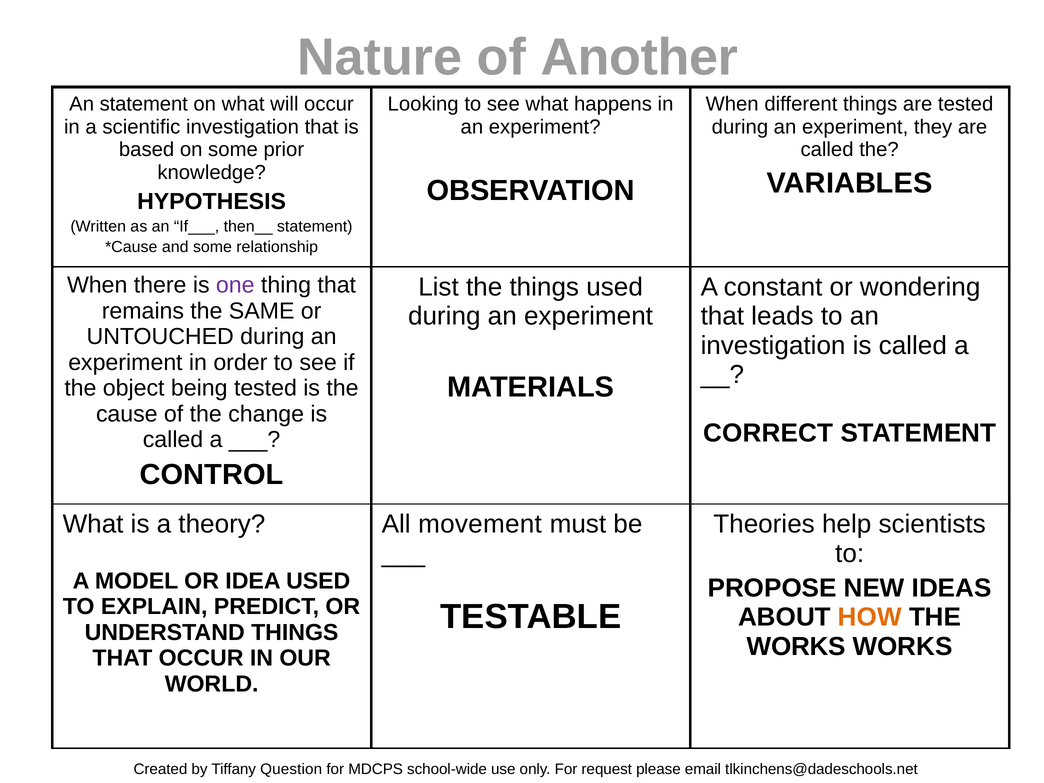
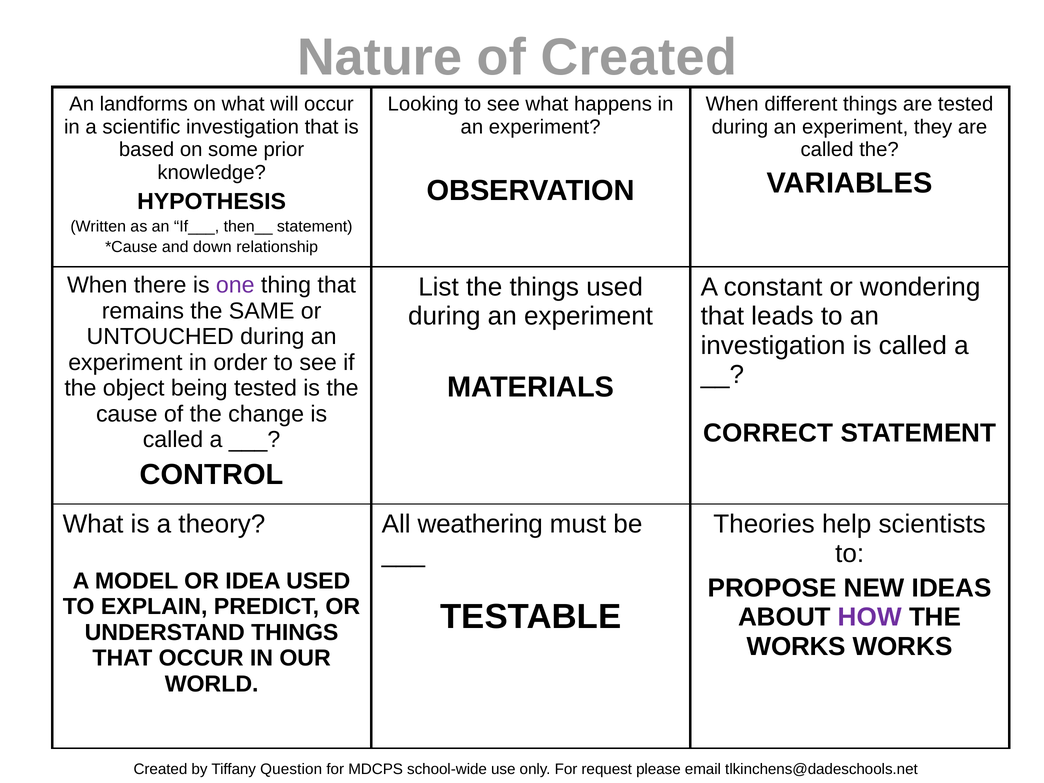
of Another: Another -> Created (639, 57)
An statement: statement -> landforms (144, 104)
and some: some -> down (212, 247)
movement: movement -> weathering (480, 524)
HOW colour: orange -> purple (870, 617)
